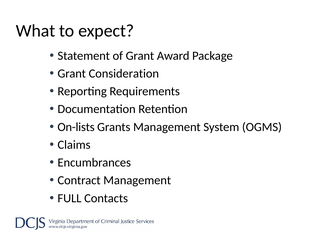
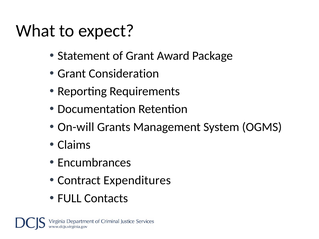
On-lists: On-lists -> On-will (76, 127)
Contract Management: Management -> Expenditures (137, 181)
